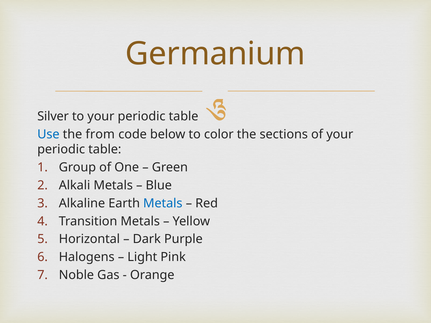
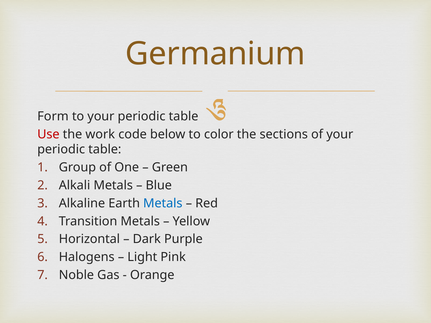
Silver: Silver -> Form (53, 117)
Use colour: blue -> red (48, 135)
from: from -> work (100, 135)
